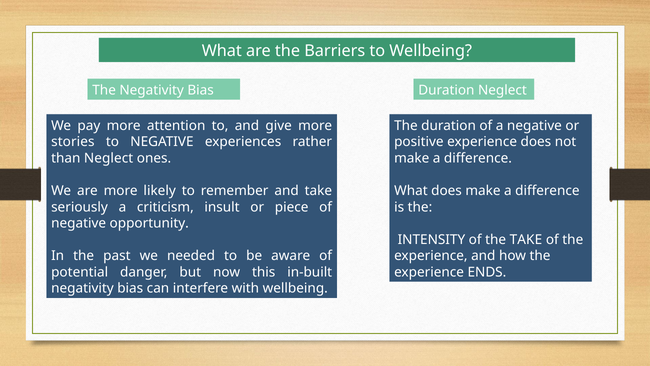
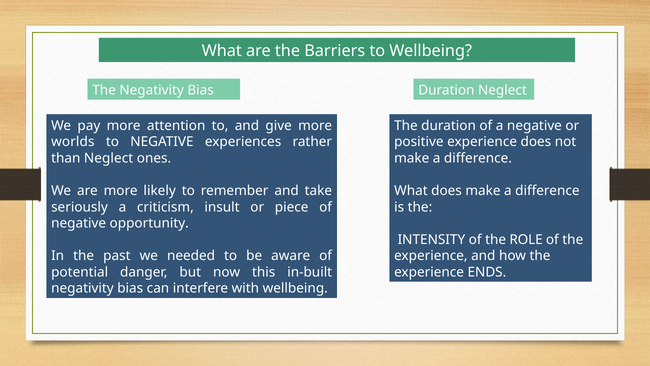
stories: stories -> worlds (73, 142)
the TAKE: TAKE -> ROLE (526, 239)
